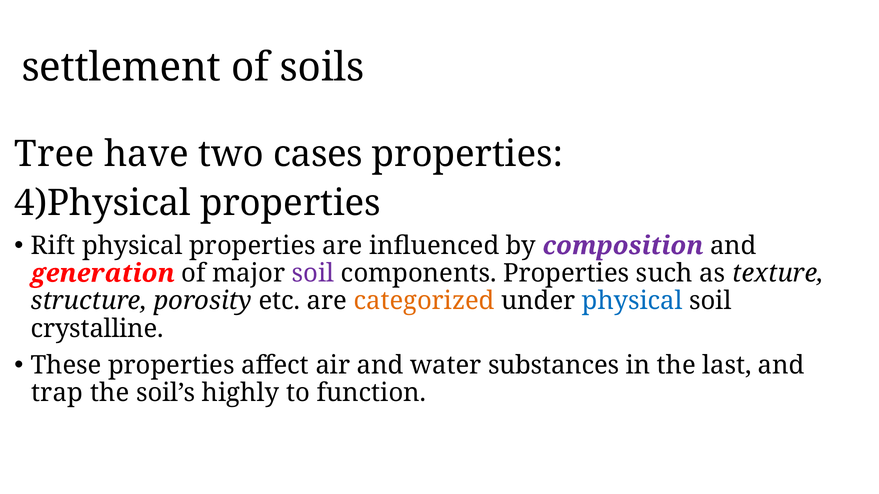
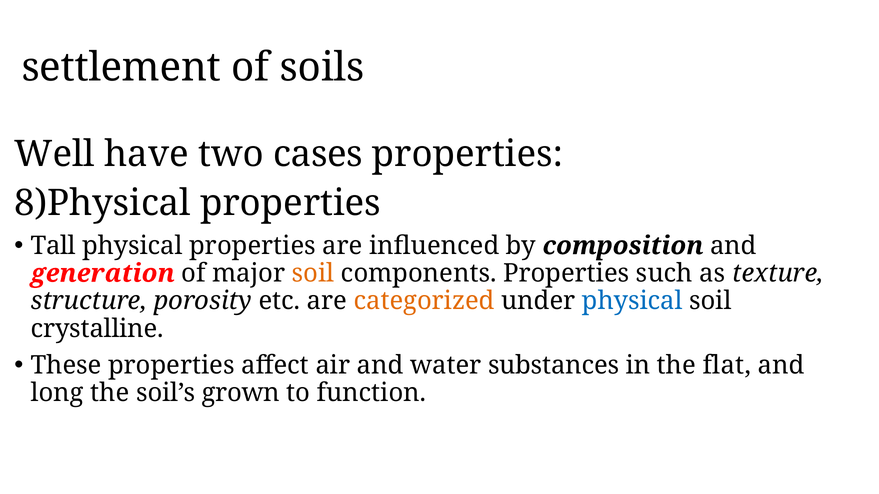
Tree: Tree -> Well (55, 154)
4)Physical: 4)Physical -> 8)Physical (103, 203)
Rift: Rift -> Tall (53, 246)
composition colour: purple -> black (623, 246)
soil colour: purple -> orange (313, 274)
last: last -> flat (727, 366)
trap: trap -> long (57, 393)
highly: highly -> grown (241, 393)
